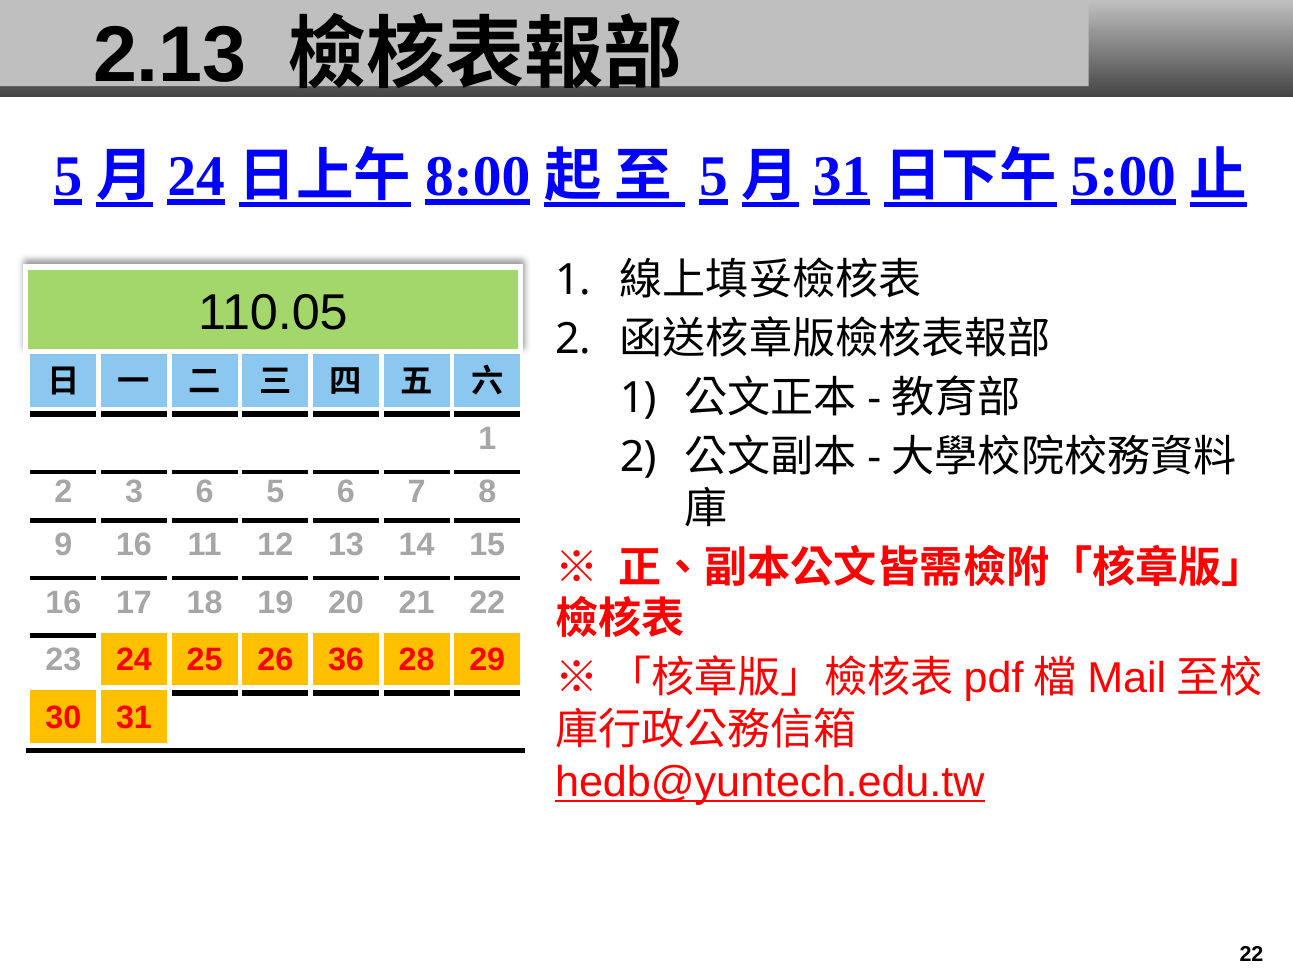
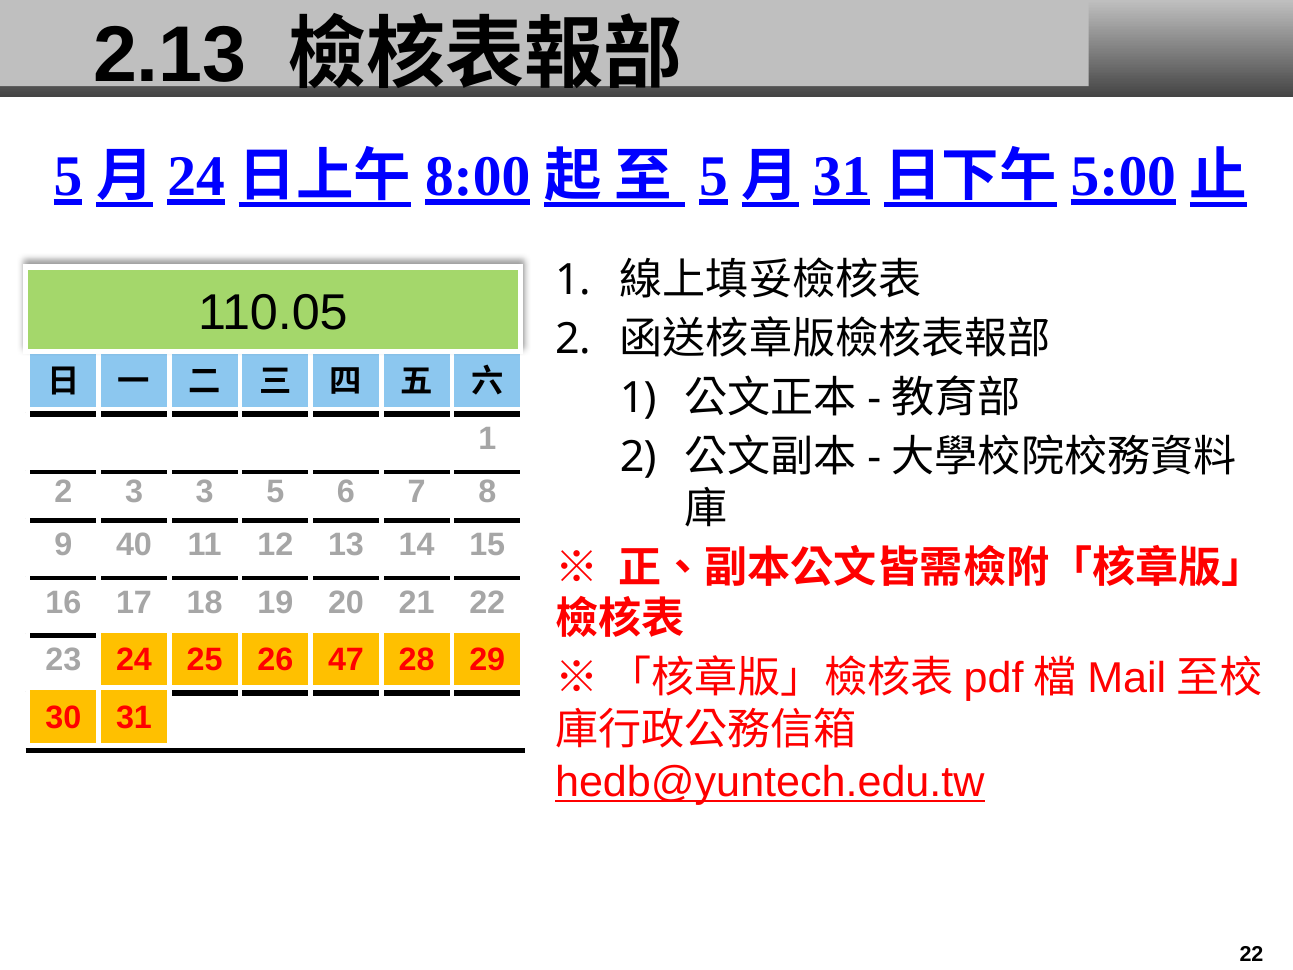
3 6: 6 -> 3 (205, 492)
9 16: 16 -> 40 (134, 545)
36: 36 -> 47 (346, 660)
